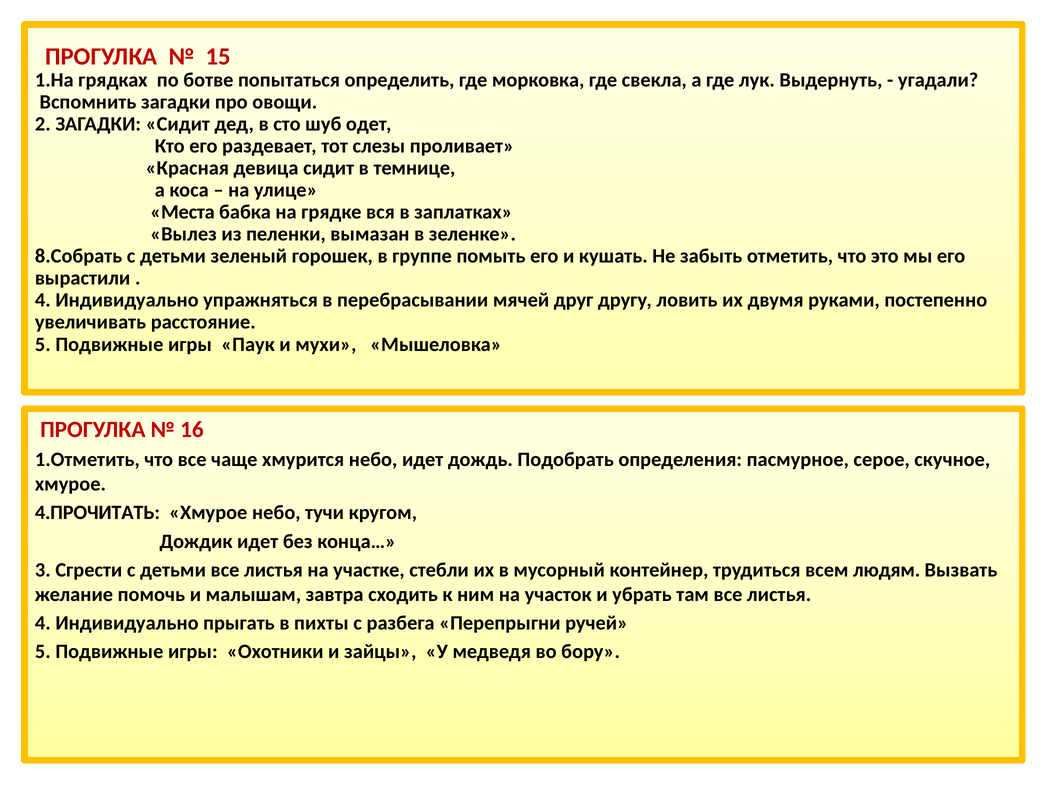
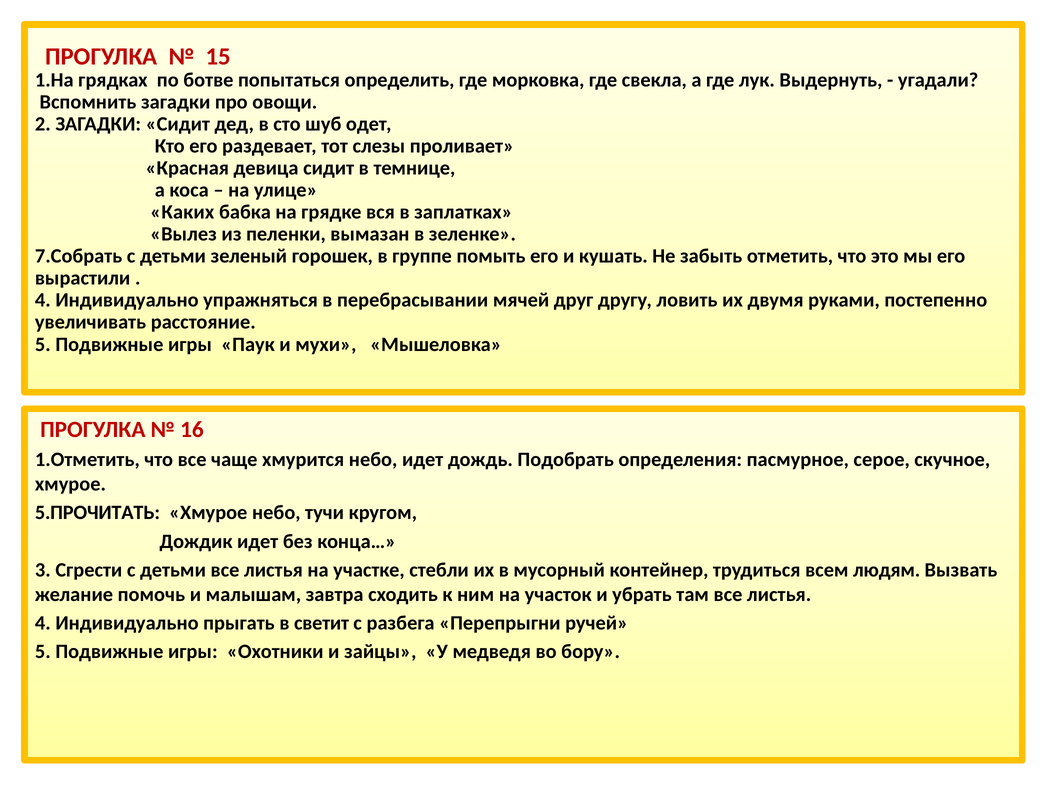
Места: Места -> Каких (182, 212)
8.Собрать: 8.Собрать -> 7.Собрать (79, 256)
4.ПРОЧИТАТЬ: 4.ПРОЧИТАТЬ -> 5.ПРОЧИТАТЬ (97, 513)
пихты: пихты -> светит (322, 623)
